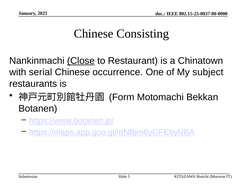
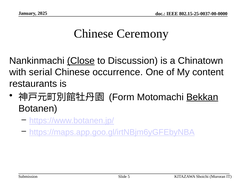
Consisting: Consisting -> Ceremony (143, 34)
Restaurant: Restaurant -> Discussion (133, 61)
subject: subject -> content (208, 72)
Bekkan underline: none -> present (202, 97)
